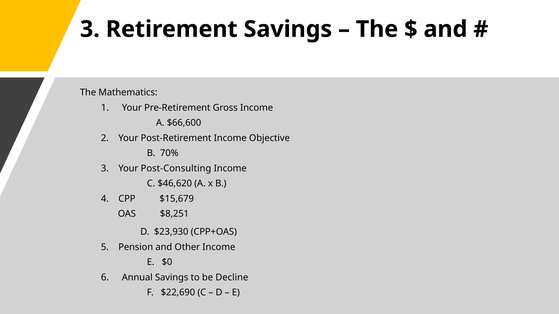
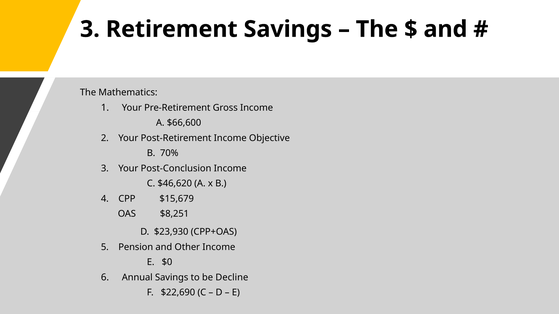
Post-Consulting: Post-Consulting -> Post-Conclusion (176, 169)
